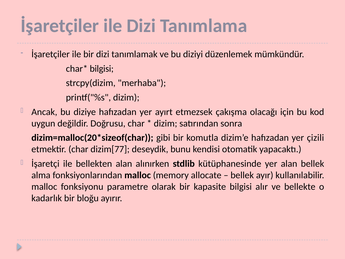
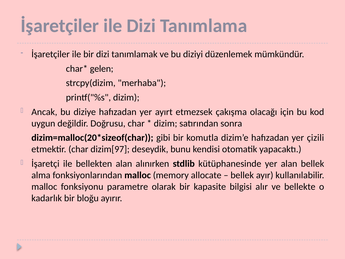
bilgisi: bilgisi -> gelen (102, 69)
dizim[77: dizim[77 -> dizim[97 (110, 149)
